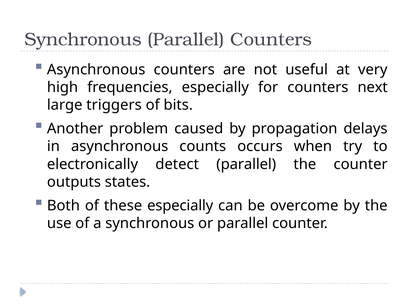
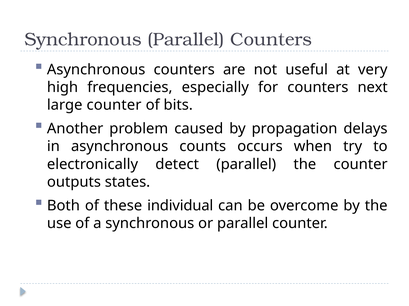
large triggers: triggers -> counter (114, 105)
these especially: especially -> individual (180, 206)
